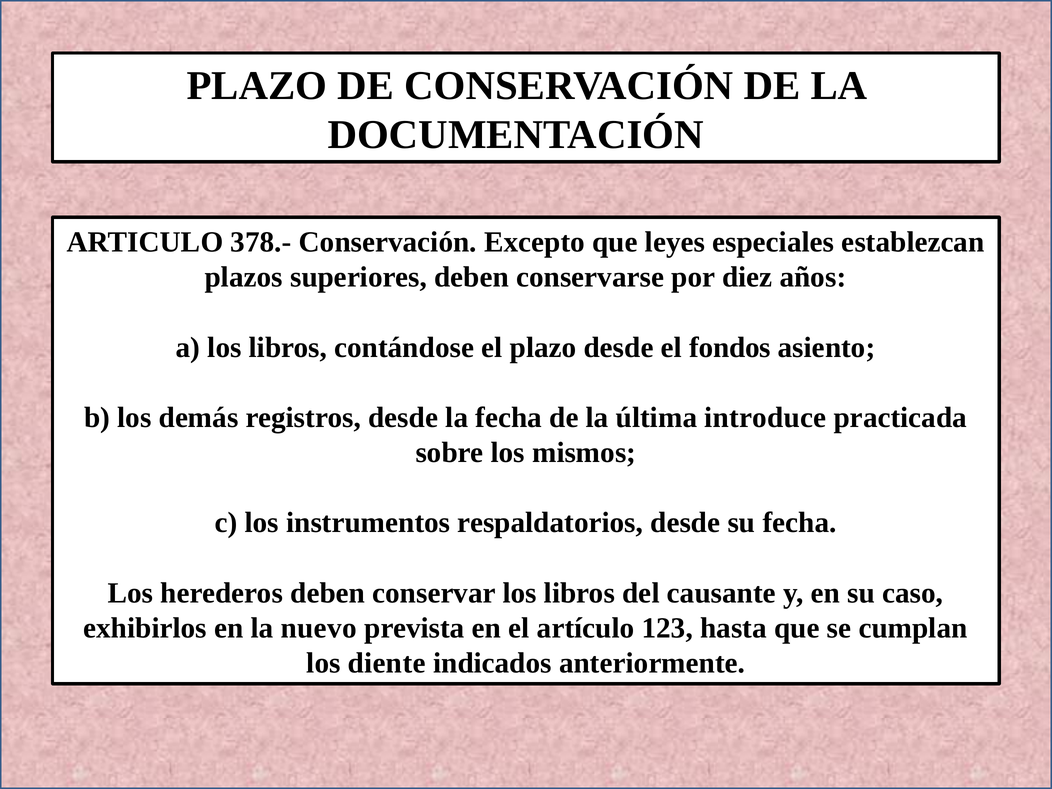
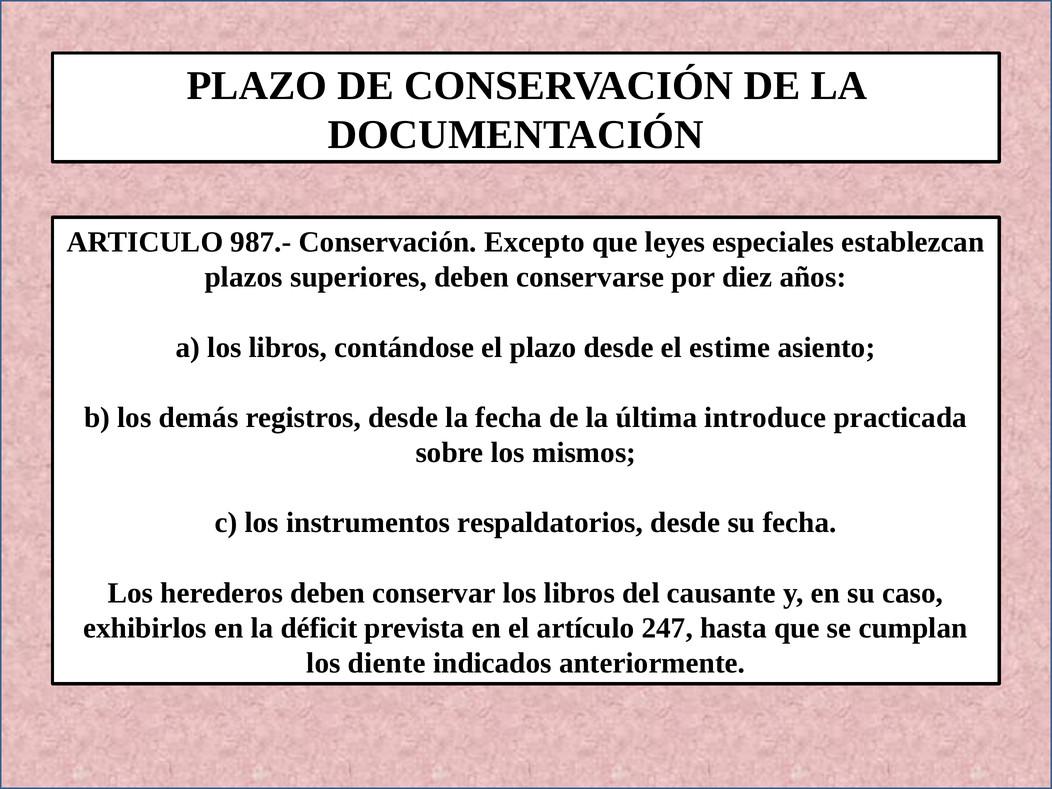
378.-: 378.- -> 987.- (261, 242)
fondos: fondos -> estime (730, 347)
nuevo: nuevo -> déficit (319, 628)
123: 123 -> 247 (667, 628)
